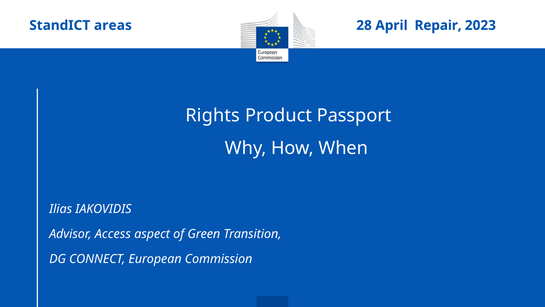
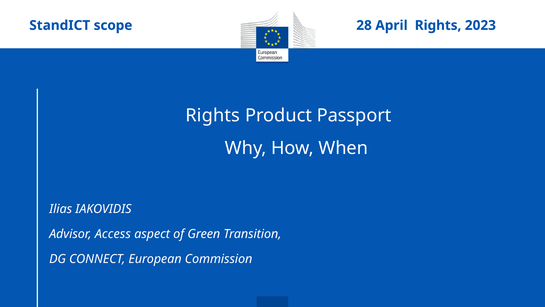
areas: areas -> scope (113, 25)
April Repair: Repair -> Rights (438, 25)
